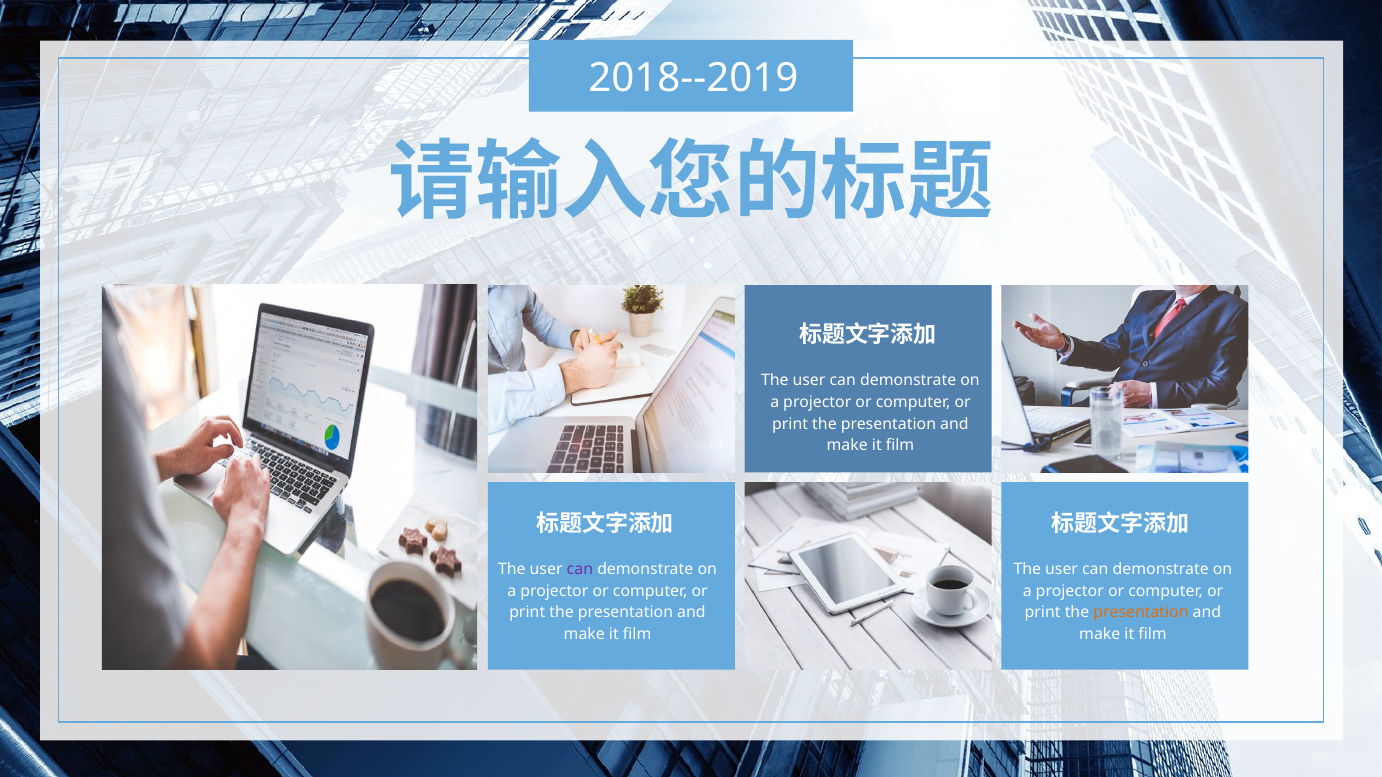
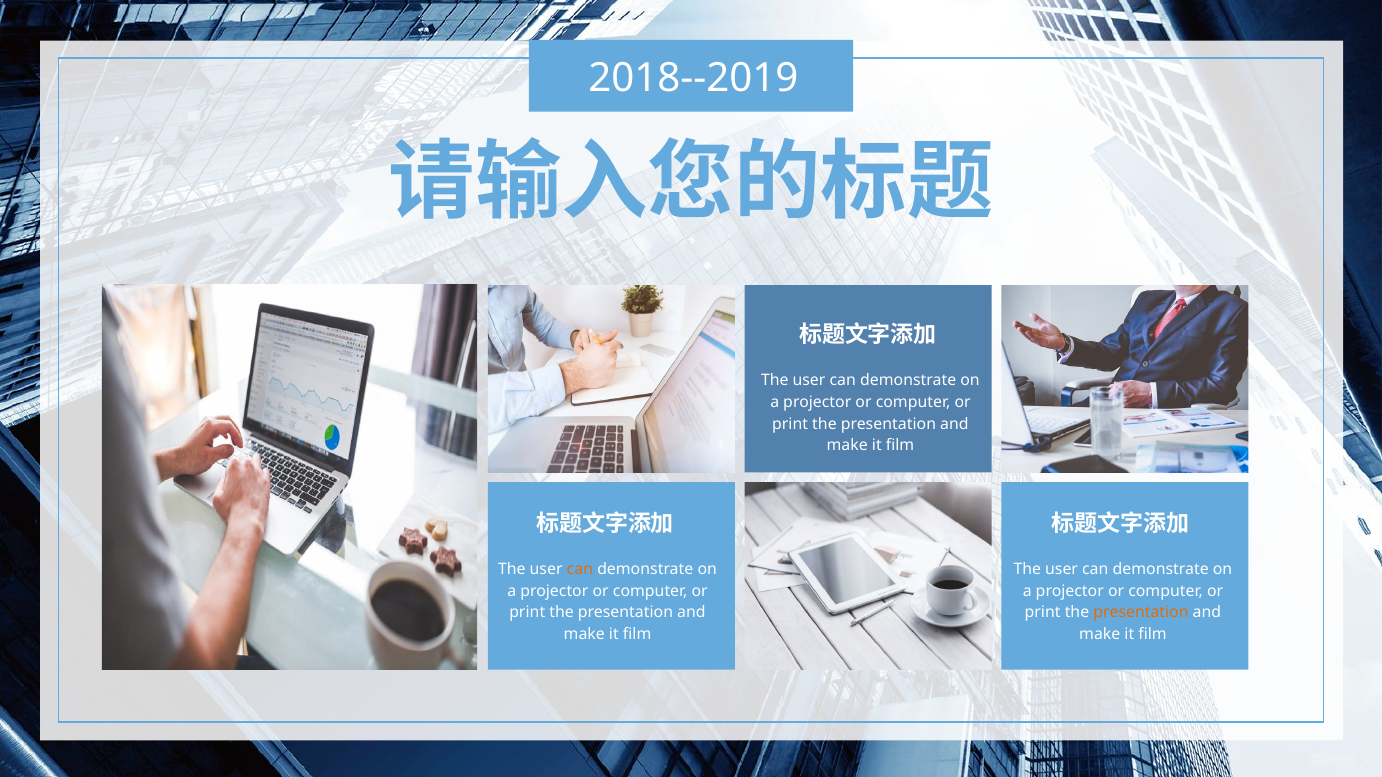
can colour: purple -> orange (580, 569)
